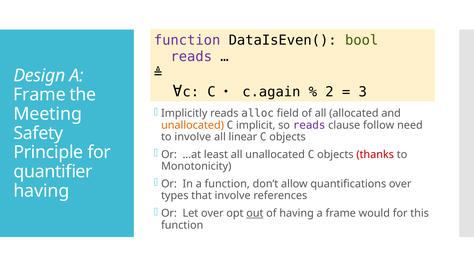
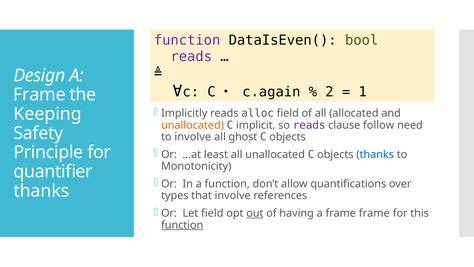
3: 3 -> 1 (363, 92)
Meeting: Meeting -> Keeping (48, 114)
linear: linear -> ghost (243, 137)
thanks colour: red -> blue (375, 154)
having: having -> thanks (41, 191)
Let over: over -> field (212, 213)
frame would: would -> frame (374, 213)
function underline: none -> present (182, 225)
